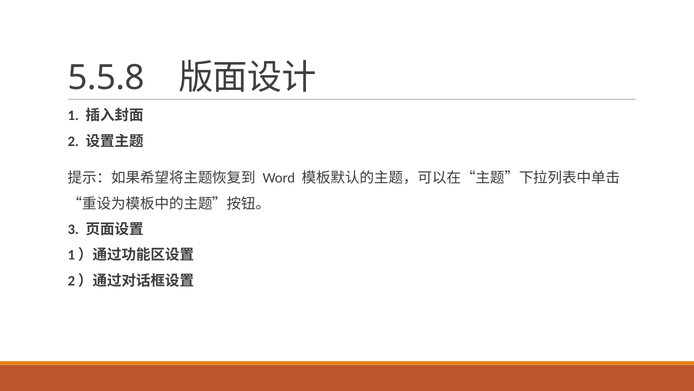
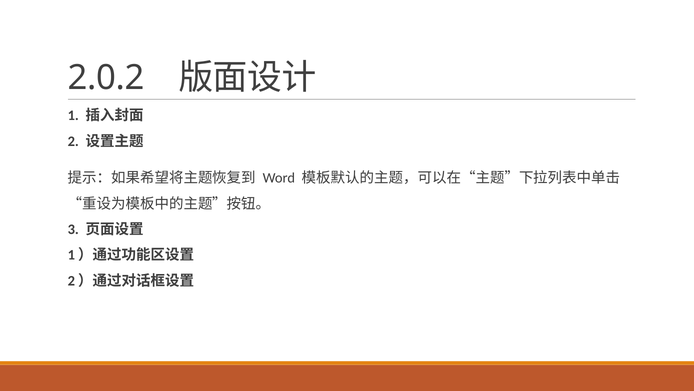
5.5.8: 5.5.8 -> 2.0.2 (106, 78)
